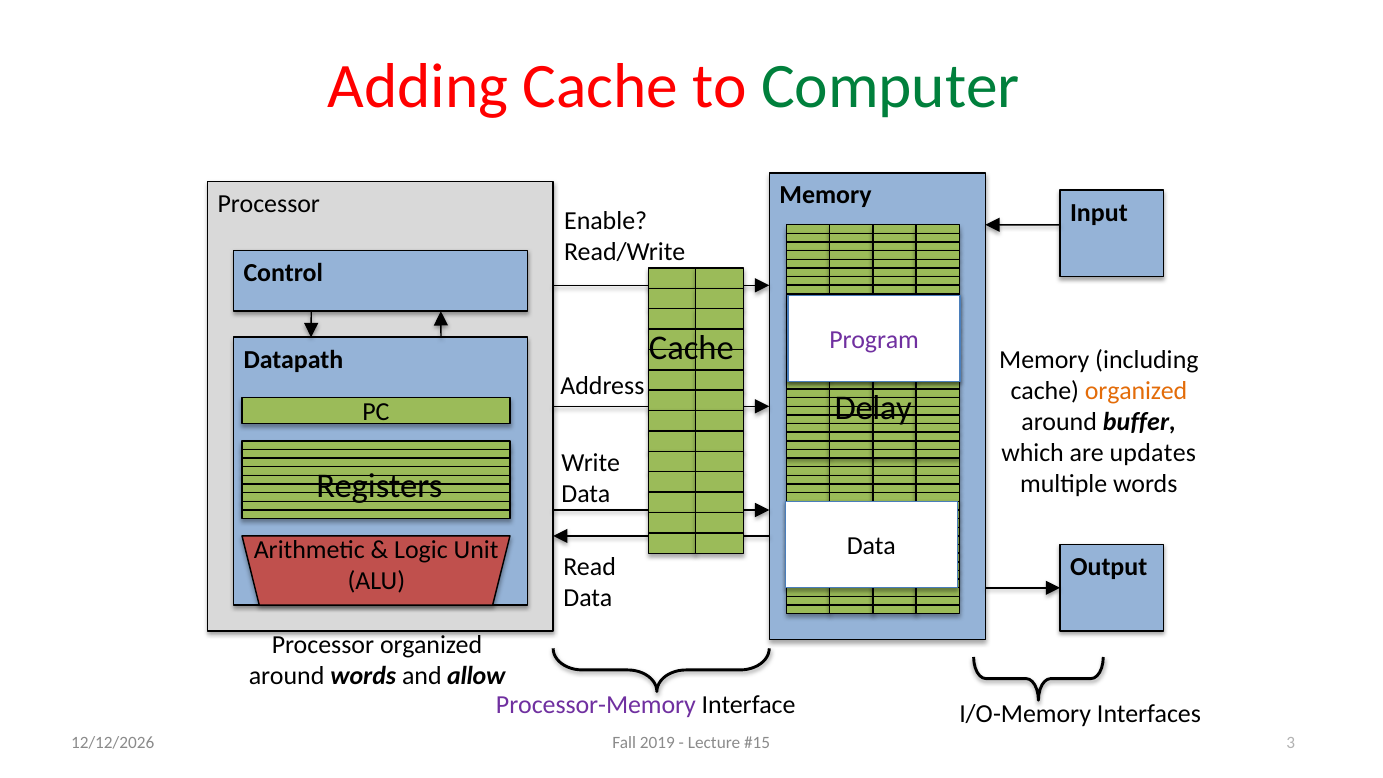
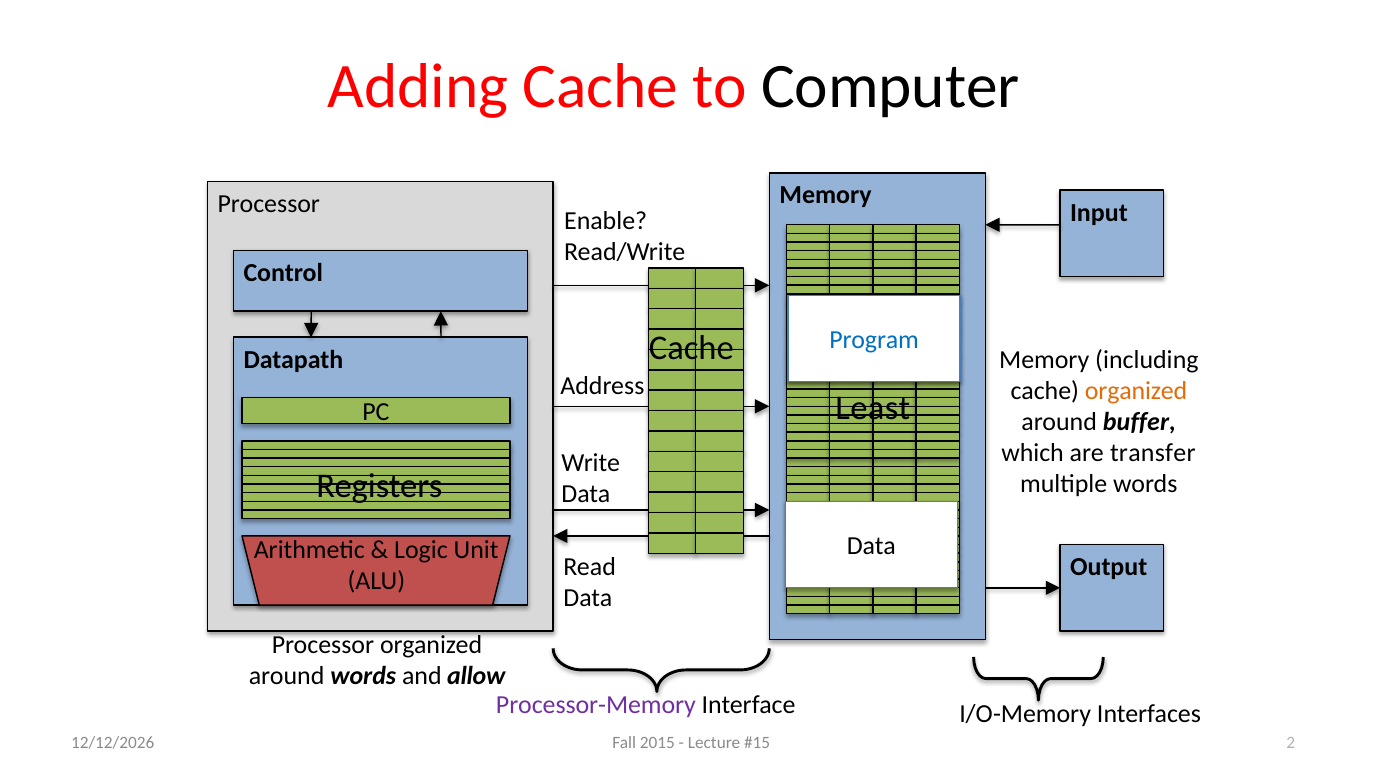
Computer colour: green -> black (890, 87)
Program colour: purple -> blue (874, 340)
Delay: Delay -> Least (873, 409)
updates: updates -> transfer (1153, 453)
2019: 2019 -> 2015 (657, 743)
3: 3 -> 2 (1291, 743)
